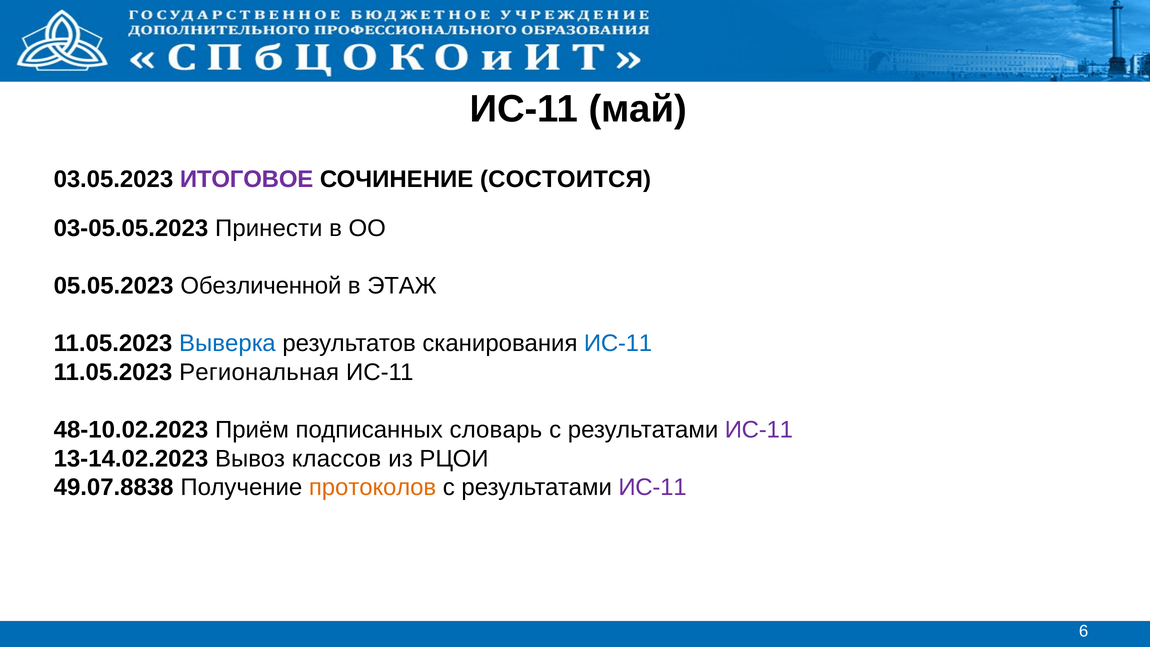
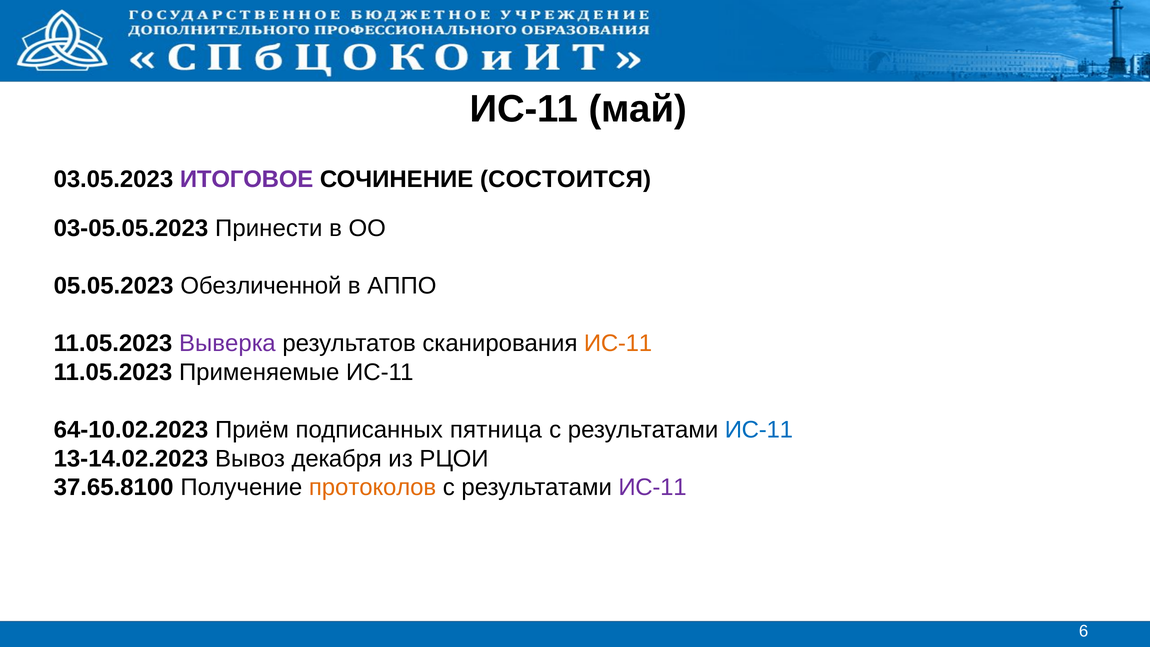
ЭТАЖ: ЭТАЖ -> АППО (402, 286)
Выверка colour: blue -> purple (227, 343)
ИС-11 colour: blue -> orange (618, 343)
Региональная: Региональная -> Применяемые (259, 372)
48-10.02.2023: 48-10.02.2023 -> 64-10.02.2023 (131, 430)
словарь: словарь -> пятница (496, 430)
ИС-11 colour: purple -> blue (759, 430)
классов: классов -> декабря (337, 459)
49.07.8838: 49.07.8838 -> 37.65.8100 (114, 487)
